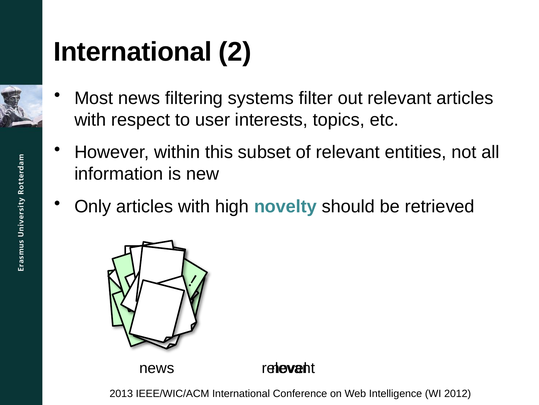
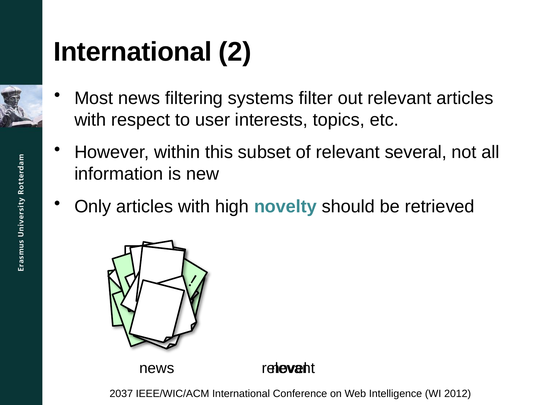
entities: entities -> several (416, 152)
2013: 2013 -> 2037 (121, 393)
